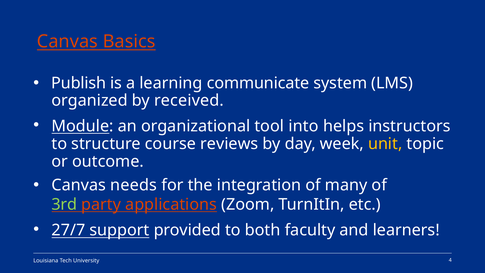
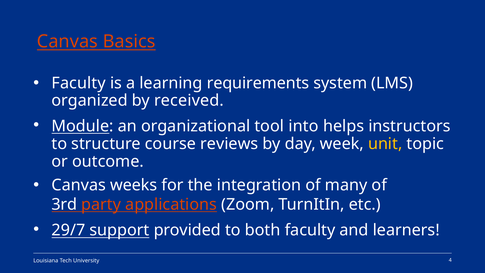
Publish: Publish -> Faculty (79, 83)
communicate: communicate -> requirements (258, 83)
needs: needs -> weeks (134, 185)
3rd colour: light green -> white (64, 204)
27/7: 27/7 -> 29/7 (68, 230)
